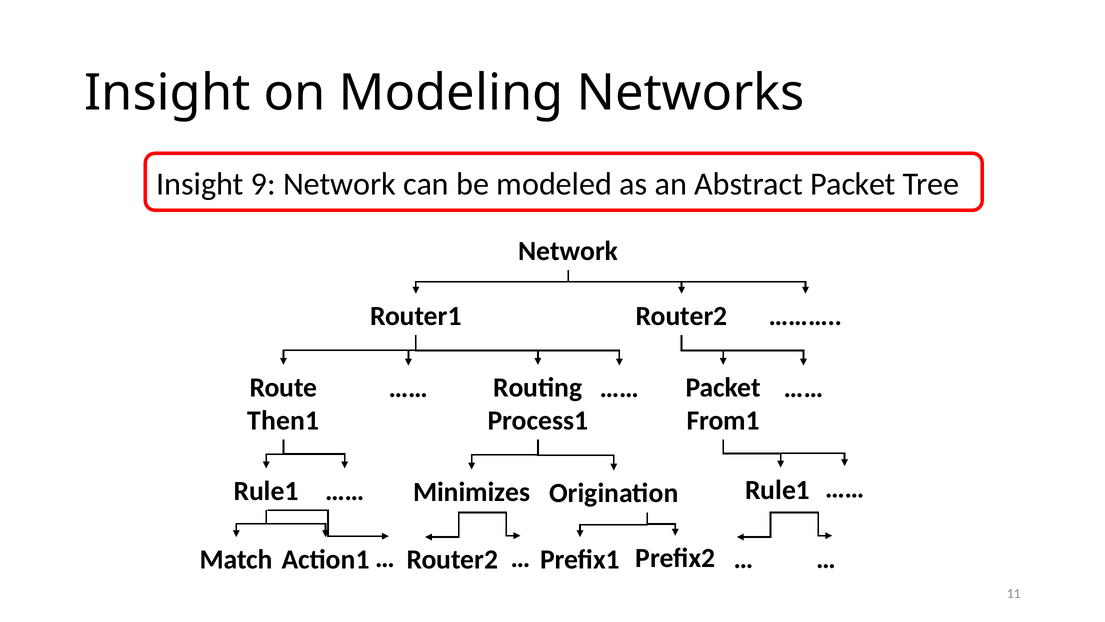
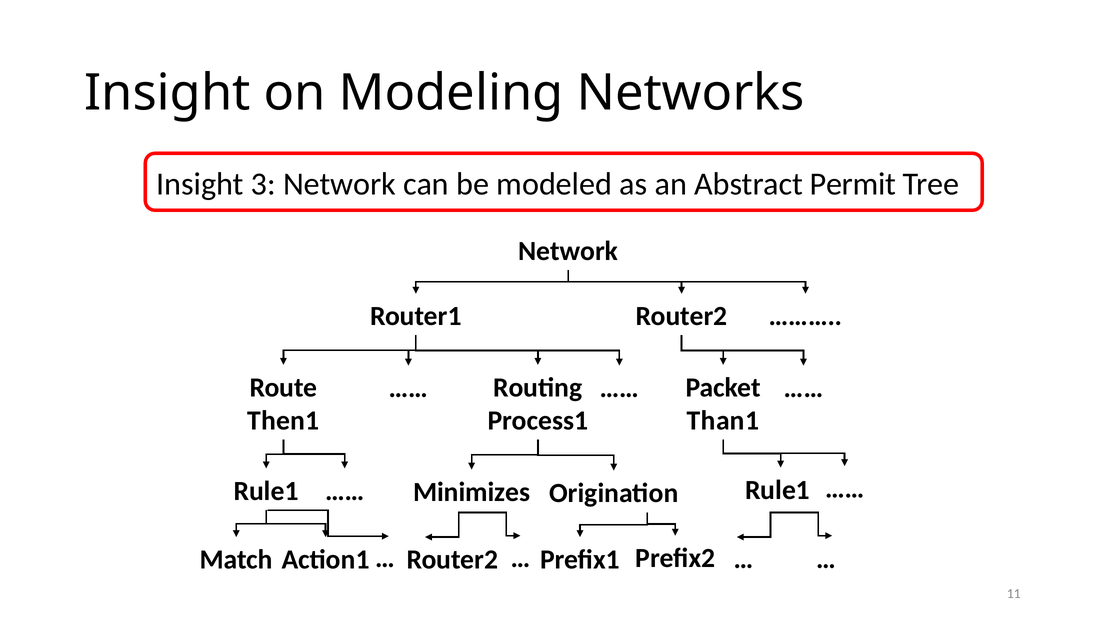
9: 9 -> 3 (263, 184)
Abstract Packet: Packet -> Permit (853, 184)
From1: From1 -> Than1 (723, 420)
